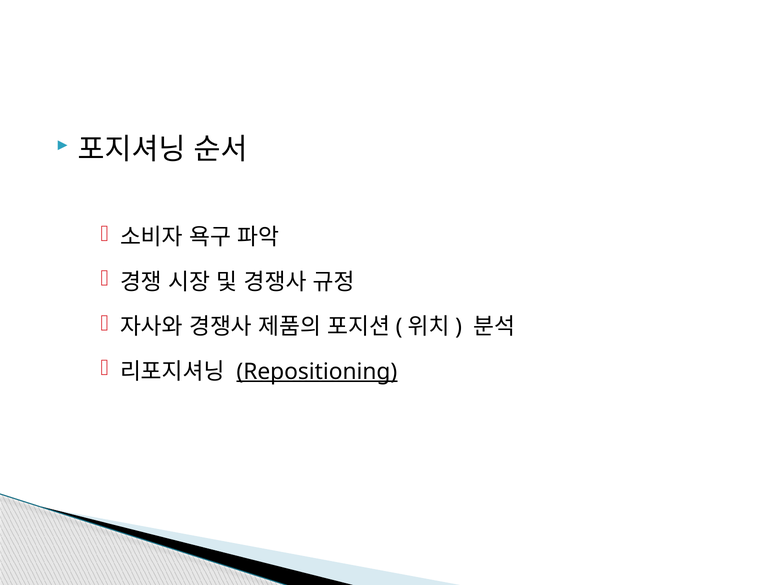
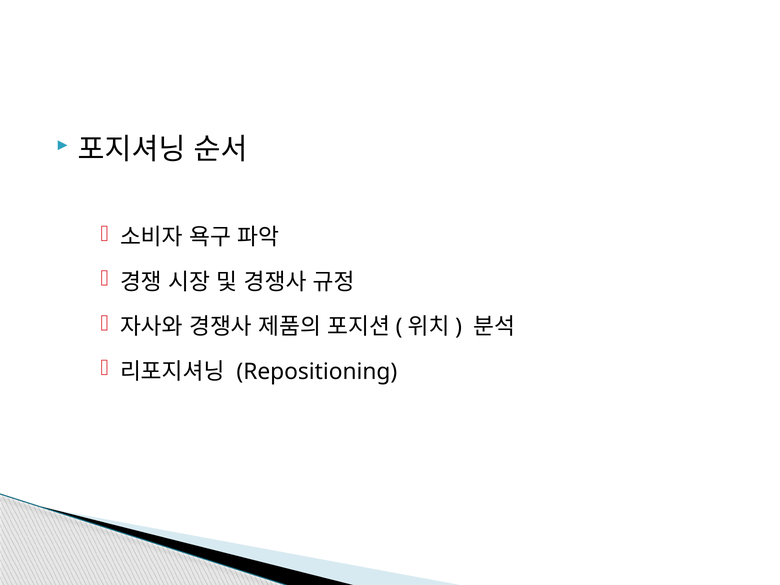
Repositioning underline: present -> none (317, 372)
